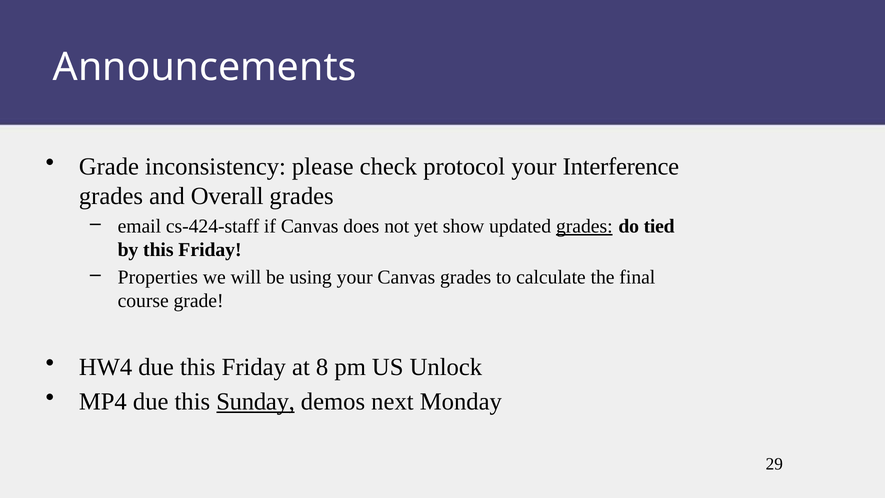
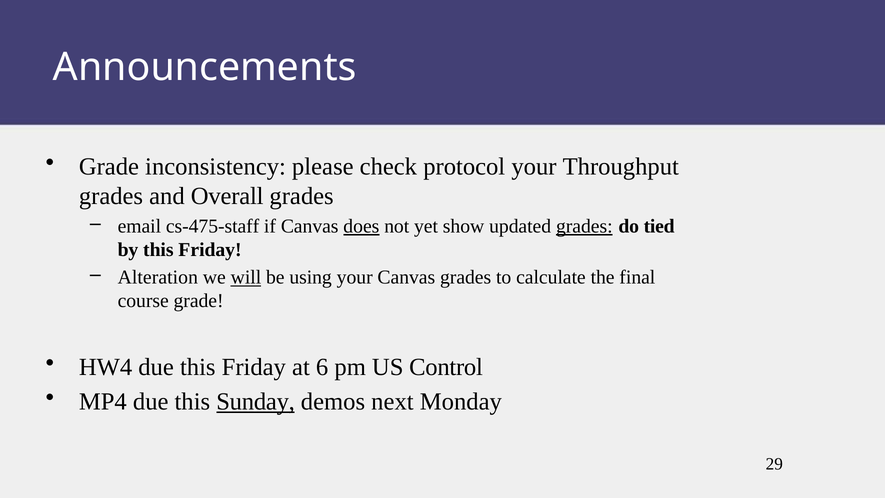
Interference: Interference -> Throughput (621, 167)
cs-424-staff: cs-424-staff -> cs-475-staff (213, 226)
does underline: none -> present (361, 226)
Properties: Properties -> Alteration (158, 277)
will underline: none -> present (246, 277)
8: 8 -> 6 (322, 367)
Unlock: Unlock -> Control (446, 367)
